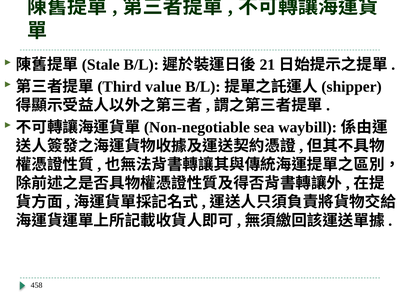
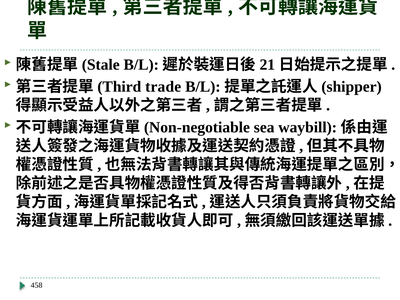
value: value -> trade (163, 87)
